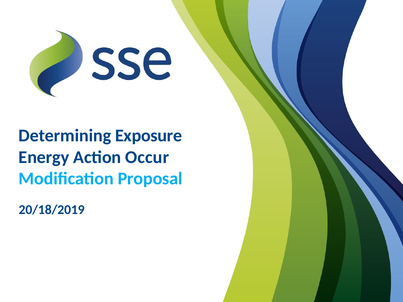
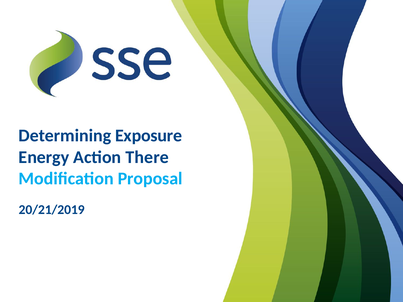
Occur: Occur -> There (147, 157)
20/18/2019: 20/18/2019 -> 20/21/2019 (52, 210)
